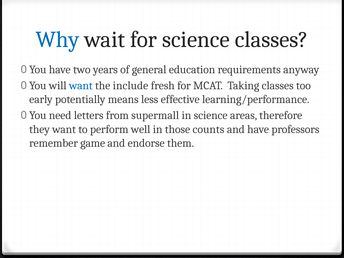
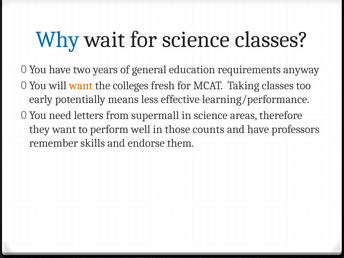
want colour: blue -> orange (81, 86)
include: include -> colleges (131, 86)
game: game -> skills (93, 143)
